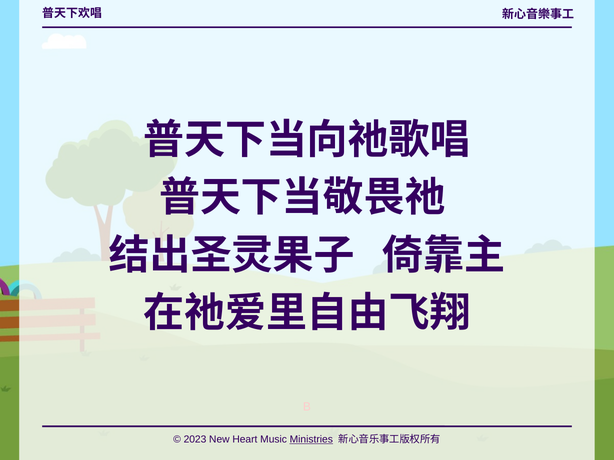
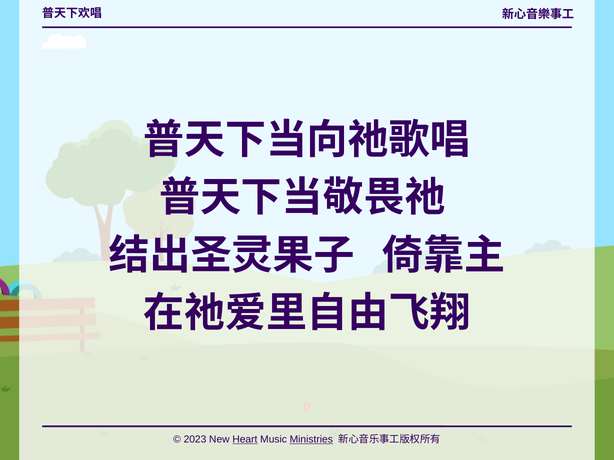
Heart underline: none -> present (245, 440)
